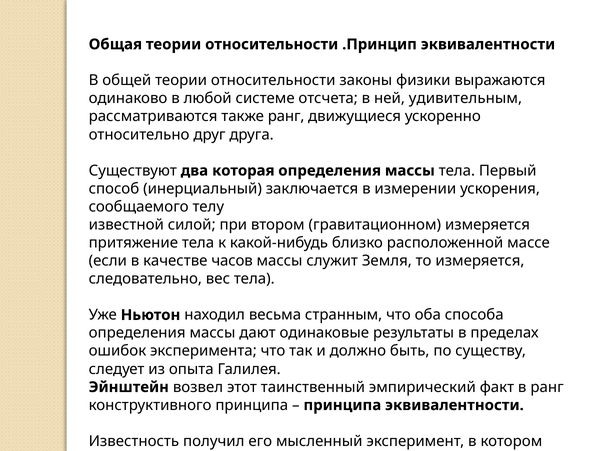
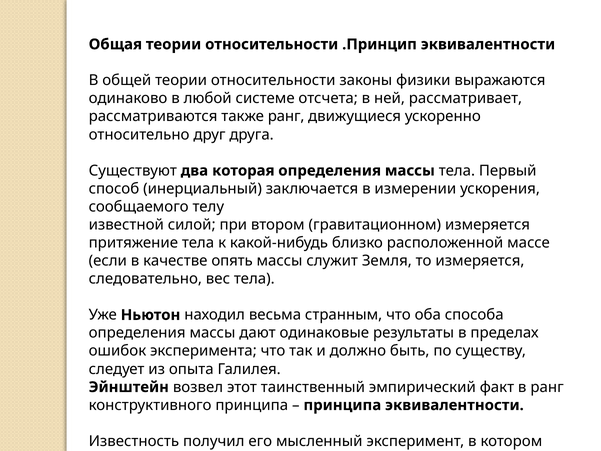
ней удивительным: удивительным -> рассматривает (465, 98)
часов: часов -> опять (232, 261)
